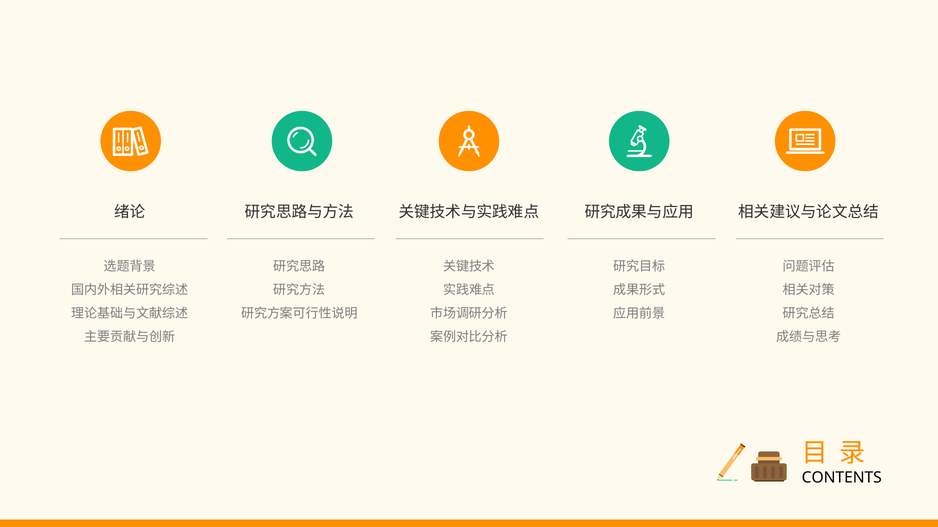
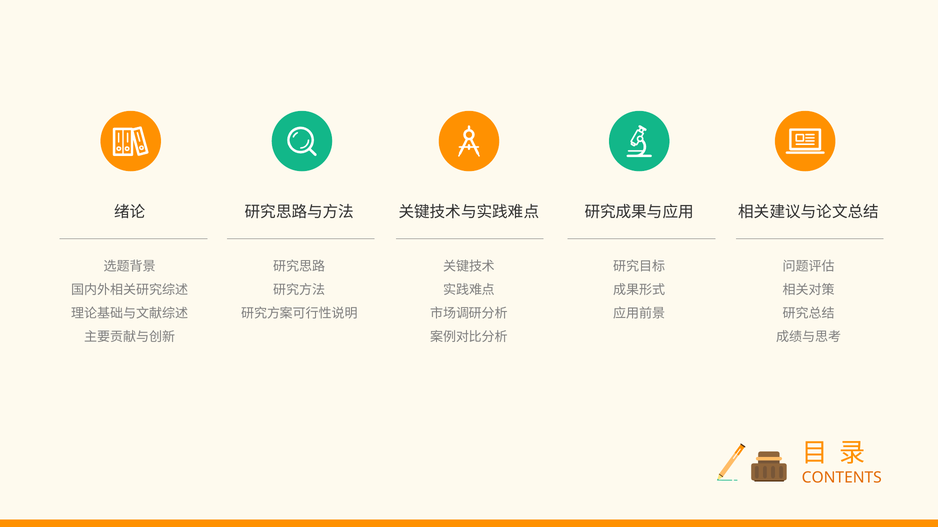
CONTENTS colour: black -> orange (842, 478)
